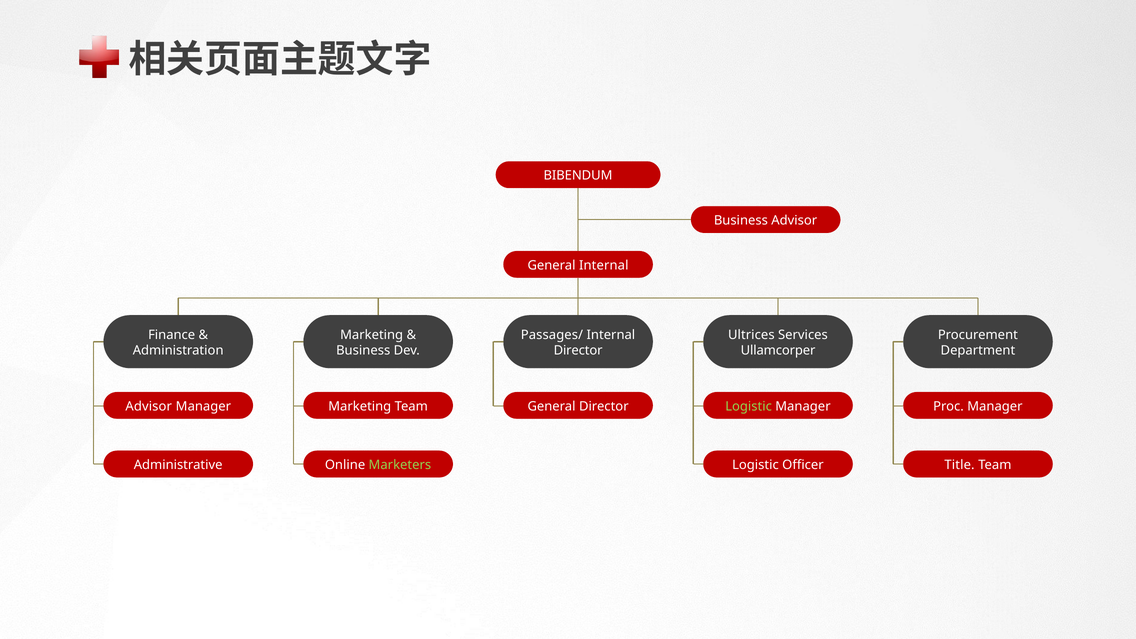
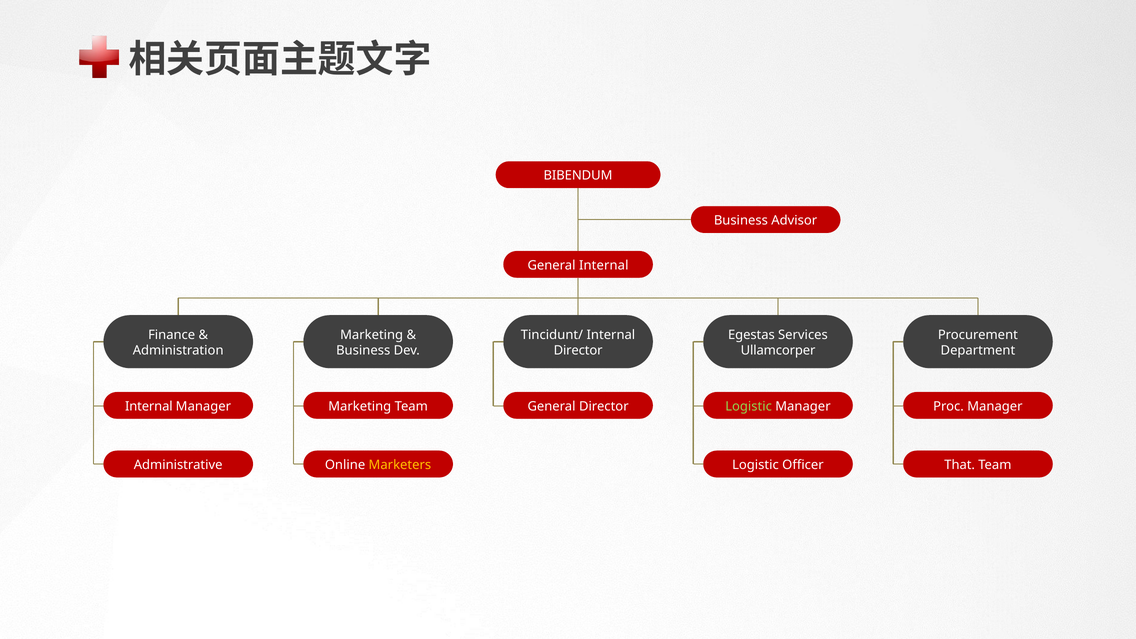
Passages/: Passages/ -> Tincidunt/ (552, 335)
Ultrices: Ultrices -> Egestas (751, 335)
Advisor: Advisor -> Internal (149, 406)
Marketers colour: light green -> yellow (400, 465)
Title: Title -> That (960, 465)
